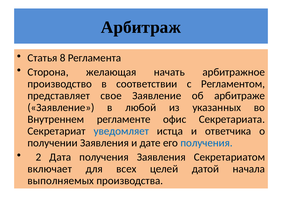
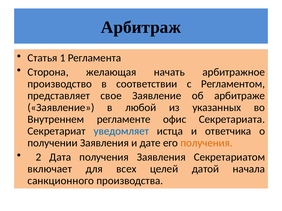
8: 8 -> 1 (63, 58)
получения colour: blue -> orange (206, 143)
выполняемых: выполняемых -> санкционного (61, 181)
